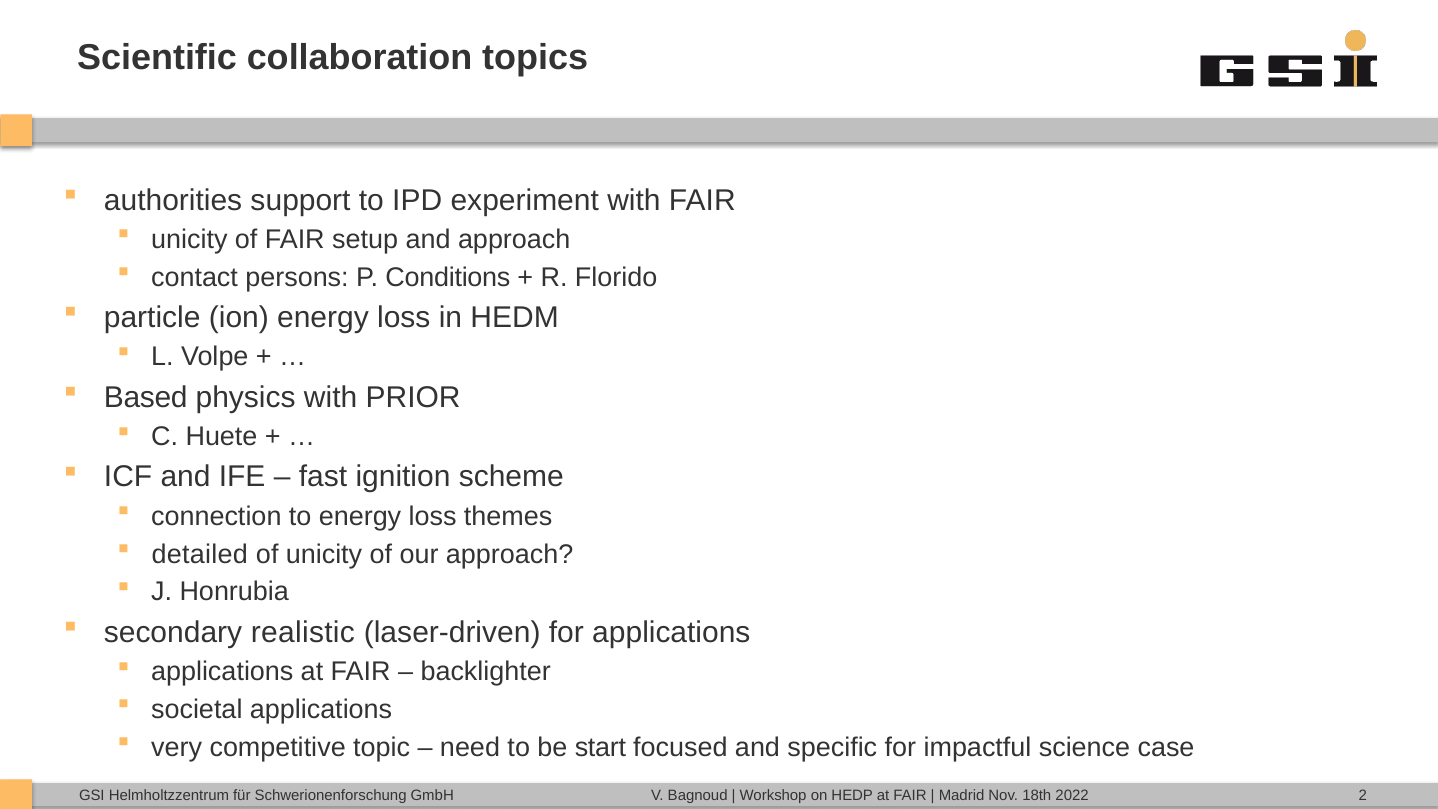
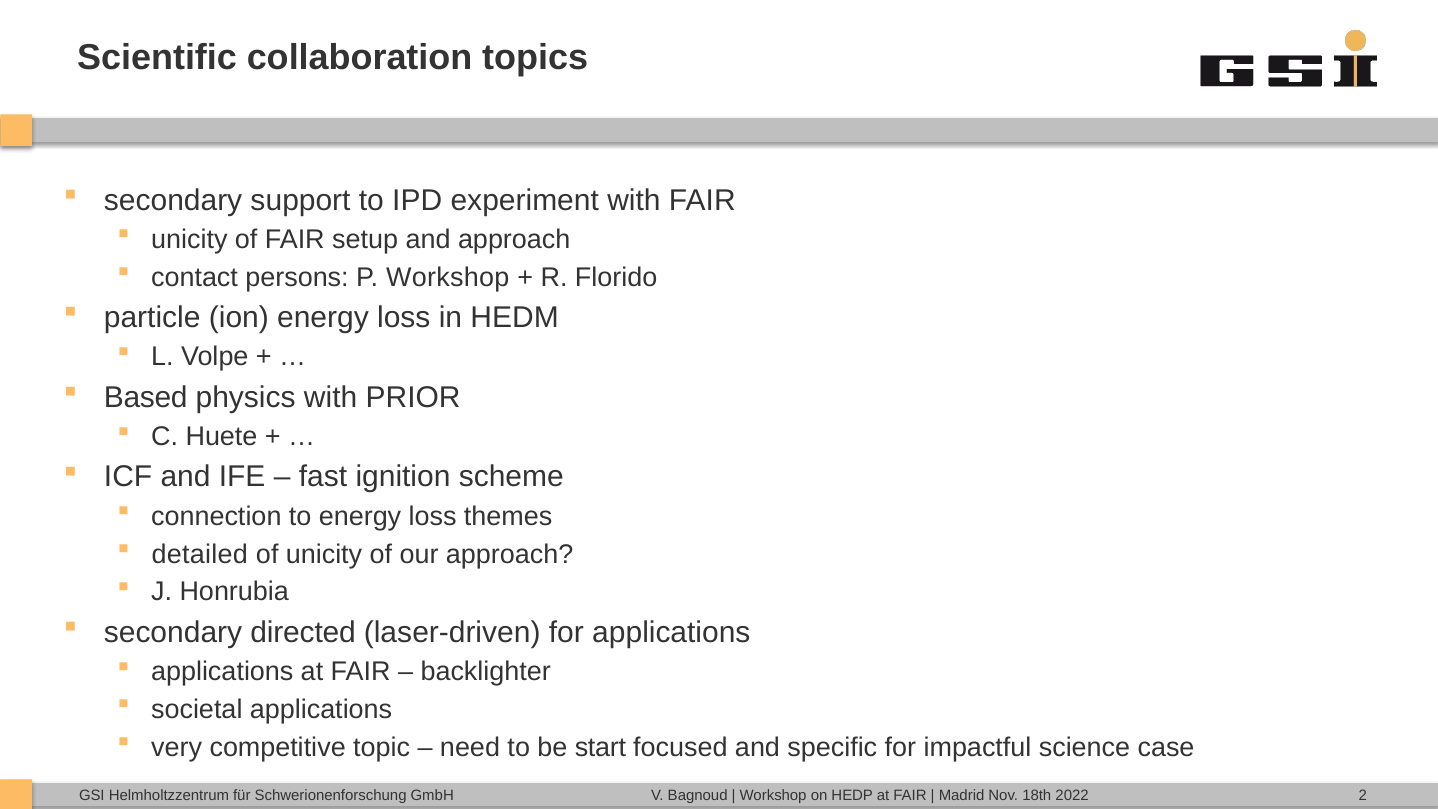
authorities: authorities -> secondary (173, 200)
P Conditions: Conditions -> Workshop (448, 277)
realistic: realistic -> directed (303, 632)
